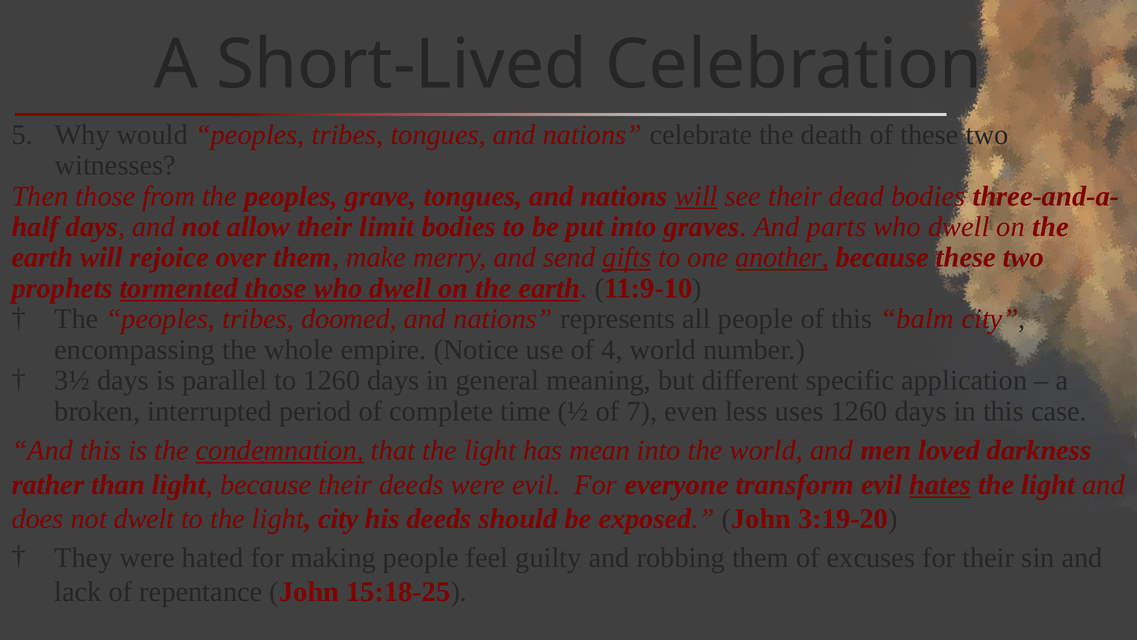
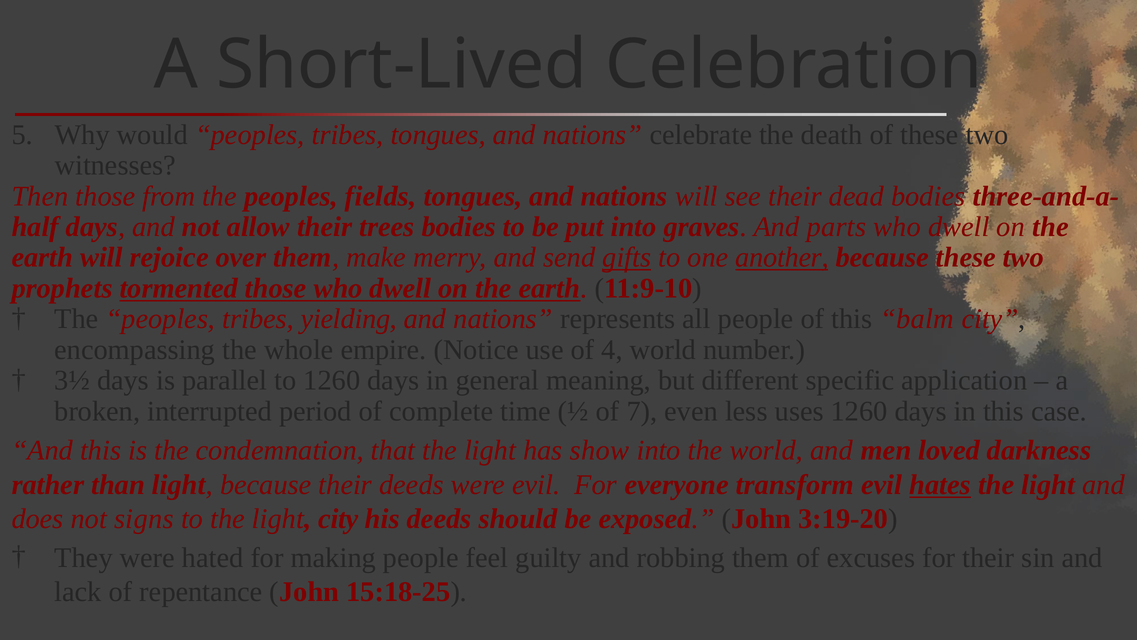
grave: grave -> fields (381, 196)
will underline: present -> none (696, 196)
limit: limit -> trees (387, 227)
doomed: doomed -> yielding (349, 319)
condemnation underline: present -> none (280, 450)
mean: mean -> show (599, 450)
dwelt: dwelt -> signs (144, 518)
